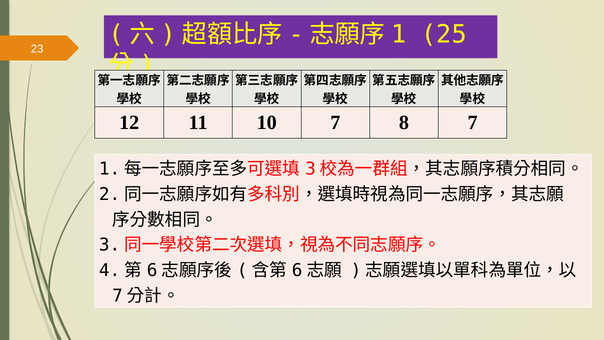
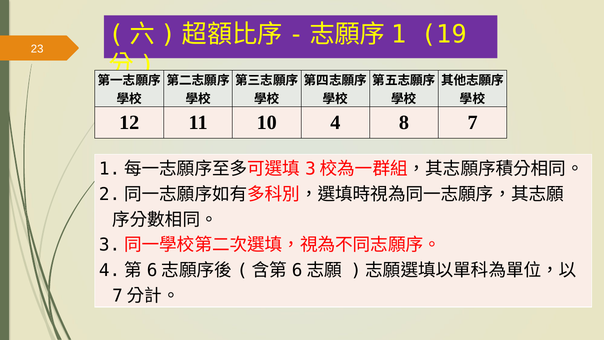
25: 25 -> 19 (444, 34)
10 7: 7 -> 4 (335, 123)
